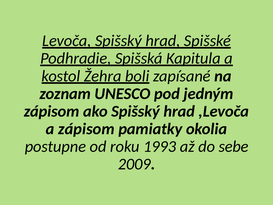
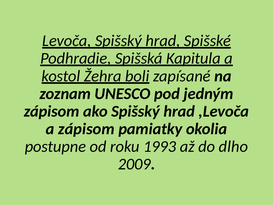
sebe: sebe -> dlho (233, 146)
